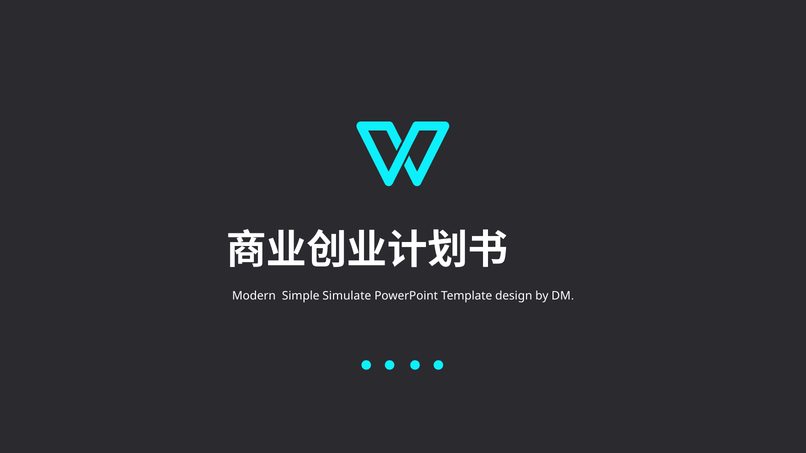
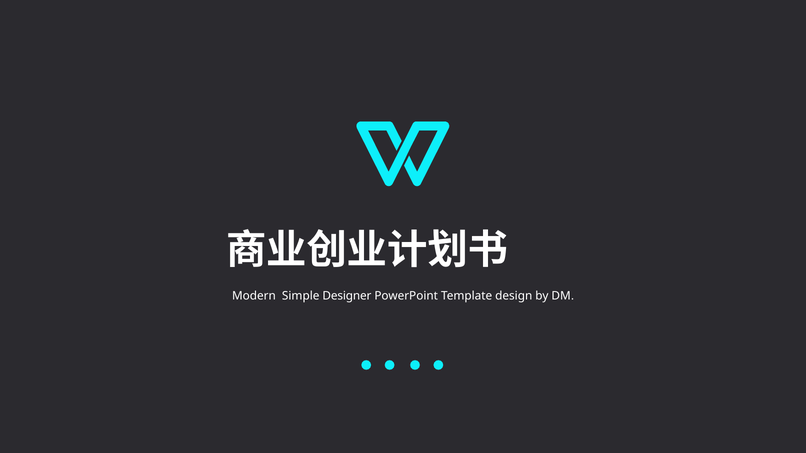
Simulate: Simulate -> Designer (347, 296)
